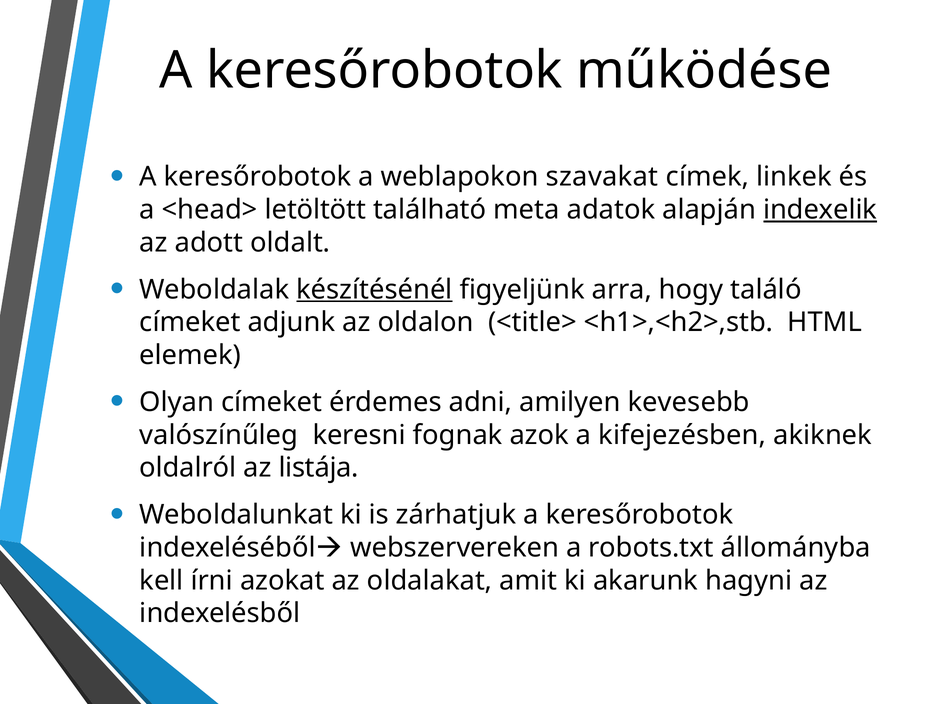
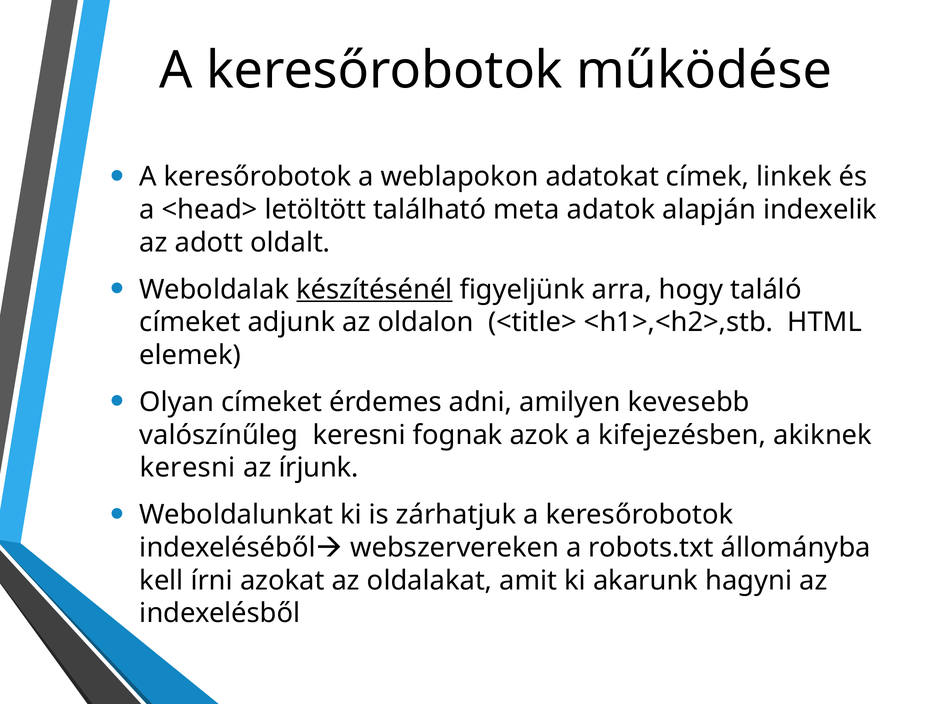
szavakat: szavakat -> adatokat (602, 177)
indexelik underline: present -> none (820, 210)
oldalról: oldalról -> keresni (188, 468)
listája: listája -> írjunk (319, 468)
